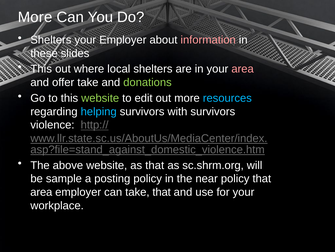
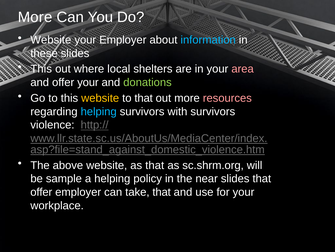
Shelters: Shelters -> Website (51, 40)
information colour: pink -> light blue (208, 40)
offer take: take -> your (88, 82)
website colour: light green -> yellow (100, 98)
to edit: edit -> that (144, 98)
resources colour: light blue -> pink (227, 98)
a posting: posting -> helping (112, 178)
near policy: policy -> slides (235, 178)
area: area -> offer (41, 192)
